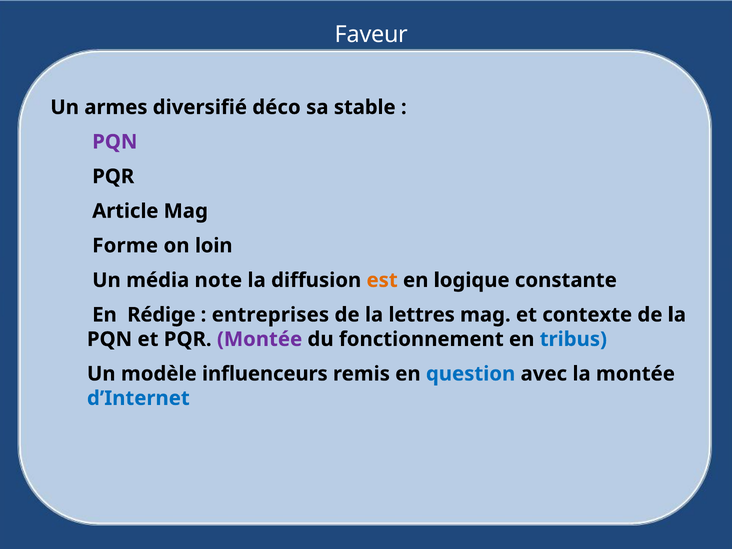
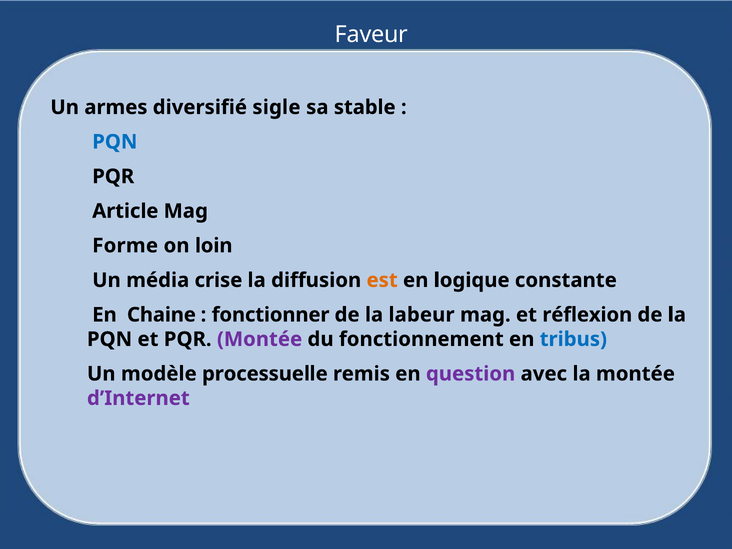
déco: déco -> sigle (276, 107)
PQN colour: purple -> blue (115, 142)
note: note -> crise (218, 280)
Rédige: Rédige -> Chaine (161, 315)
entreprises: entreprises -> fonctionner (271, 315)
lettres: lettres -> labeur (422, 315)
contexte: contexte -> réflexion (587, 315)
influenceurs: influenceurs -> processuelle (265, 374)
question colour: blue -> purple (471, 374)
d’Internet colour: blue -> purple (138, 398)
